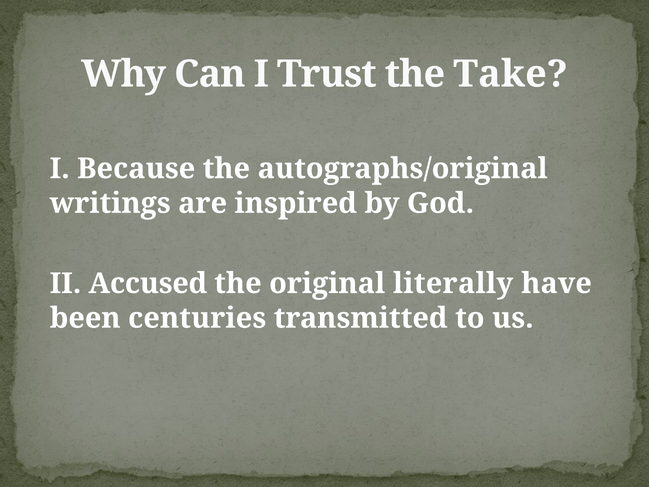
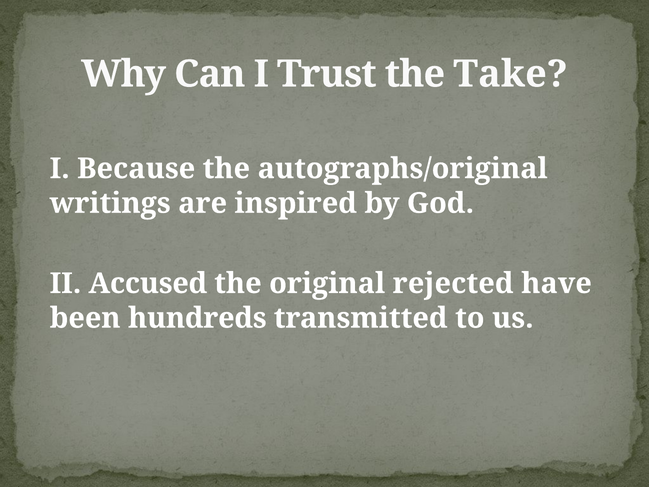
literally: literally -> rejected (453, 283)
centuries: centuries -> hundreds (197, 318)
